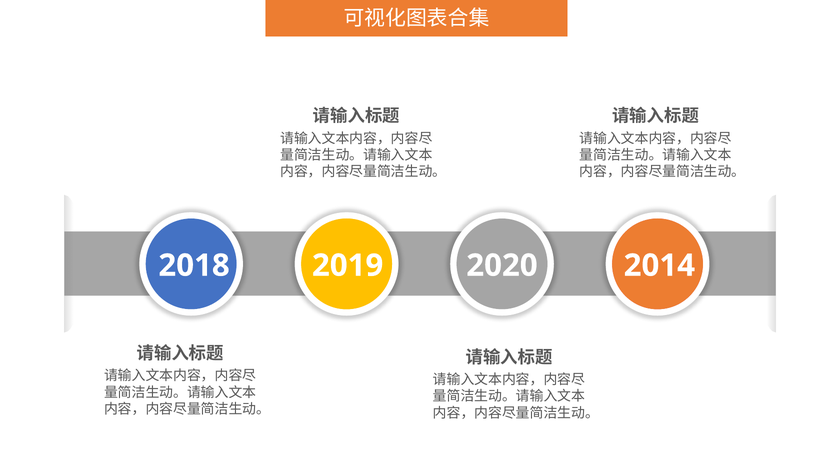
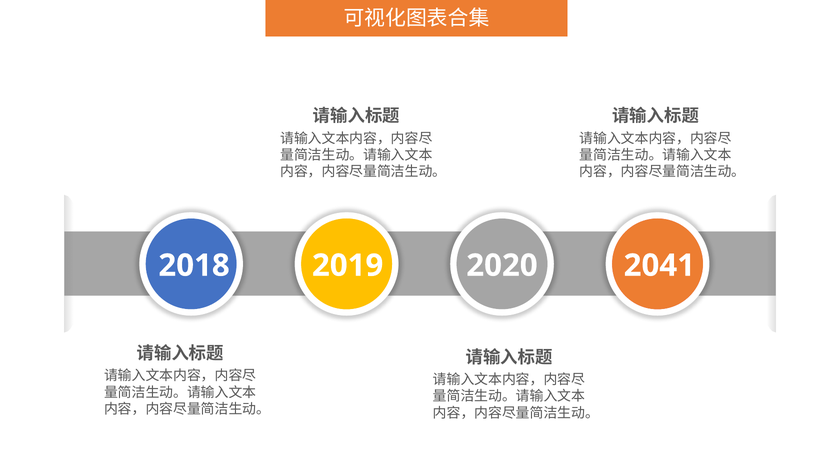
2014: 2014 -> 2041 (659, 266)
